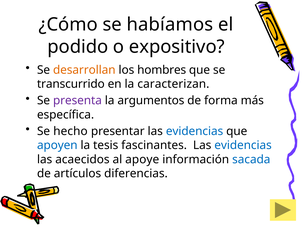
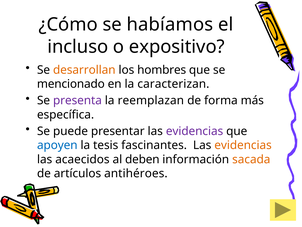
podido: podido -> incluso (78, 47)
transcurrido: transcurrido -> mencionado (71, 84)
argumentos: argumentos -> reemplazan (151, 100)
hecho: hecho -> puede (71, 131)
evidencias colour: blue -> purple (195, 131)
evidencias colour: blue -> orange (243, 145)
apoye: apoye -> deben (142, 159)
sacada colour: blue -> orange (251, 159)
diferencias: diferencias -> antihéroes (136, 173)
